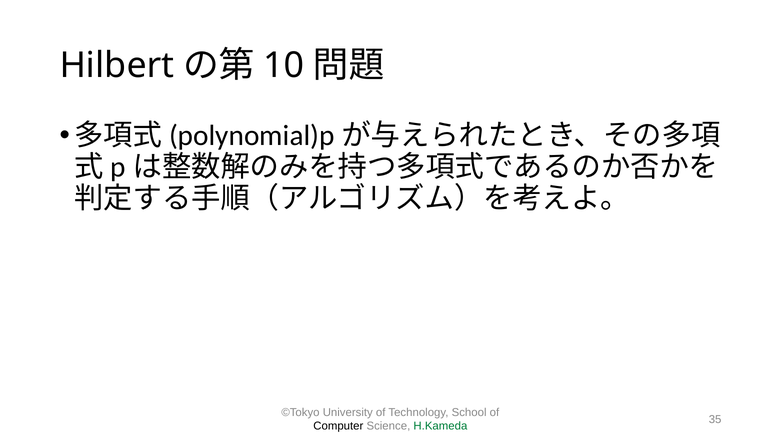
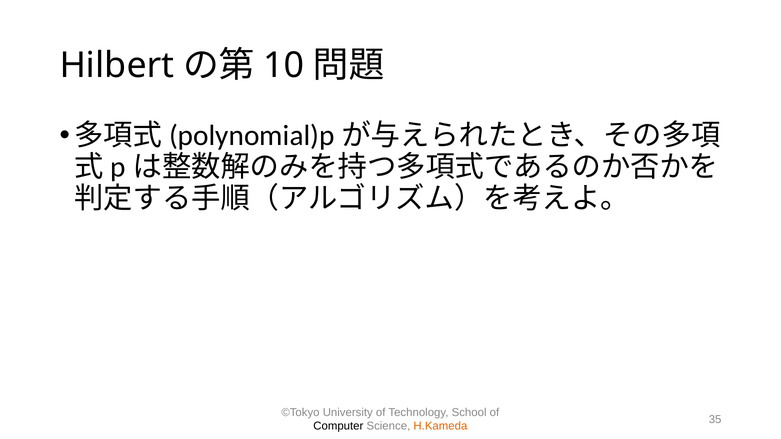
H.Kameda colour: green -> orange (440, 426)
